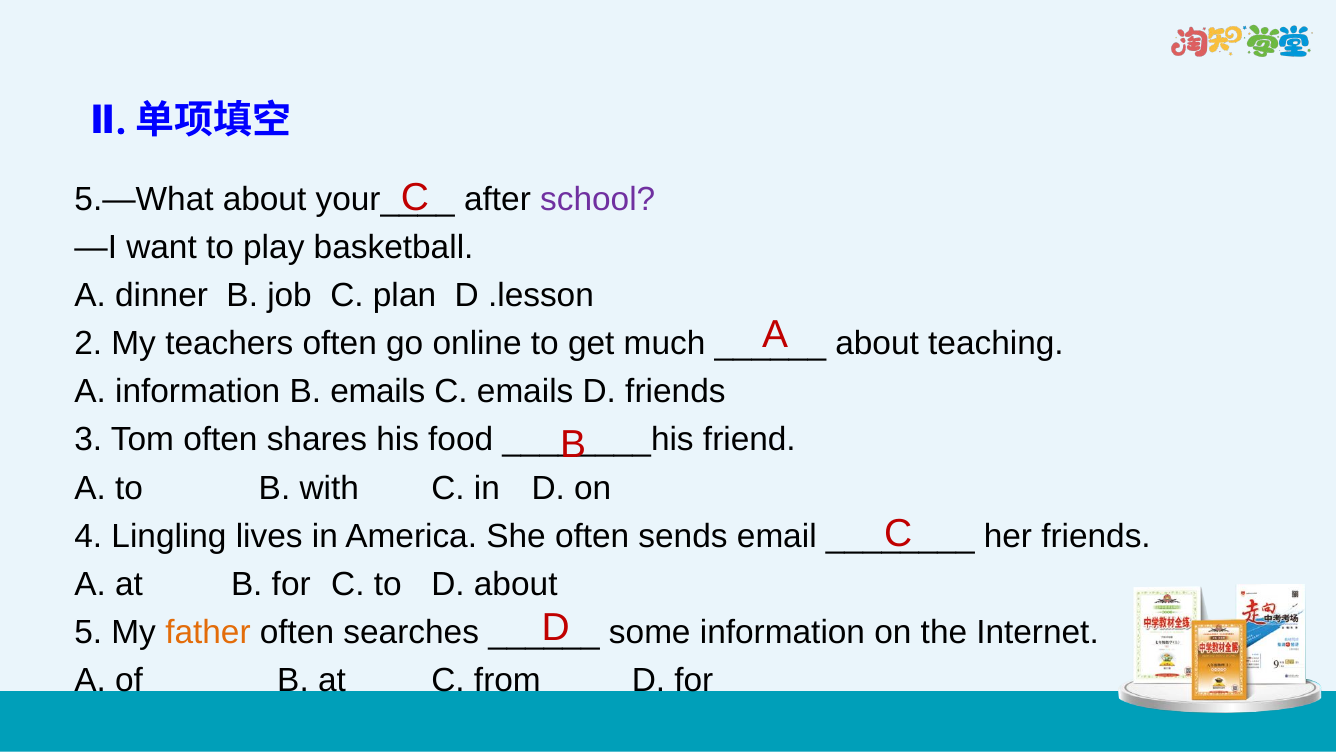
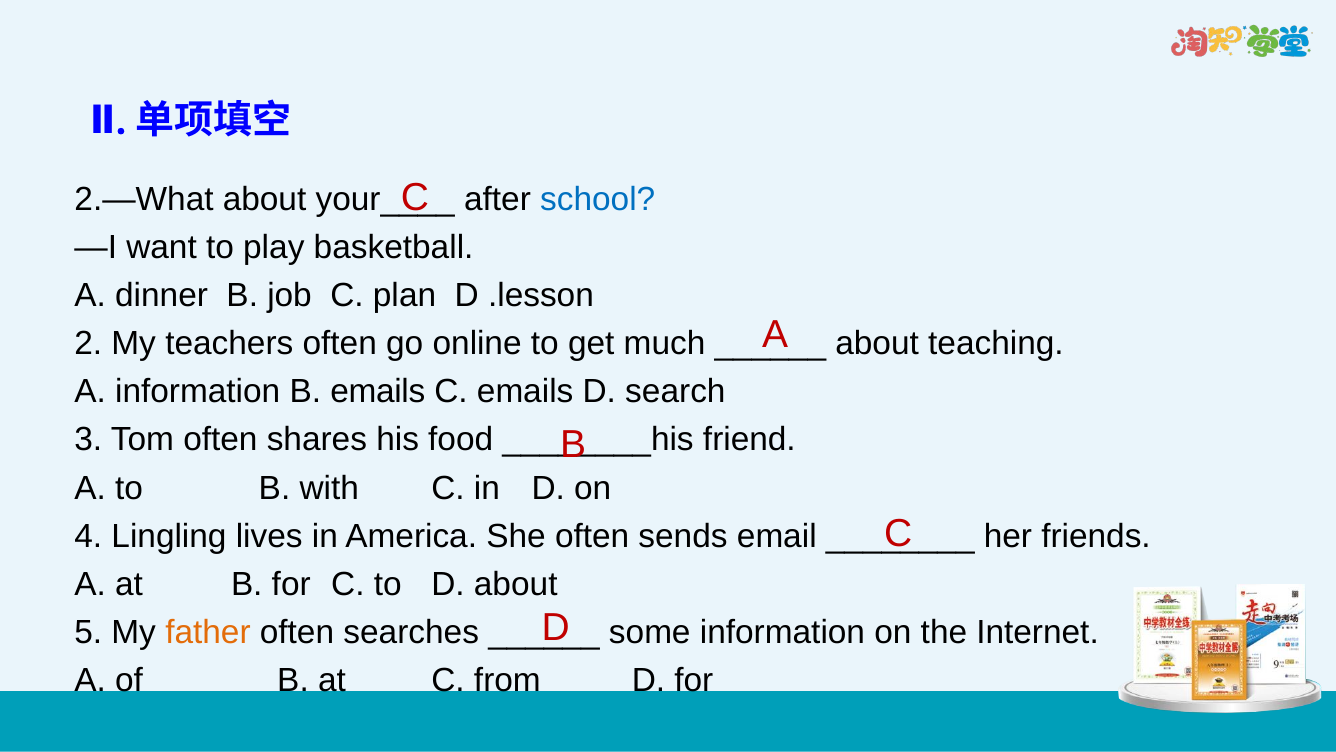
5.—What: 5.—What -> 2.—What (144, 199)
school colour: purple -> blue (598, 199)
D friends: friends -> search (675, 392)
